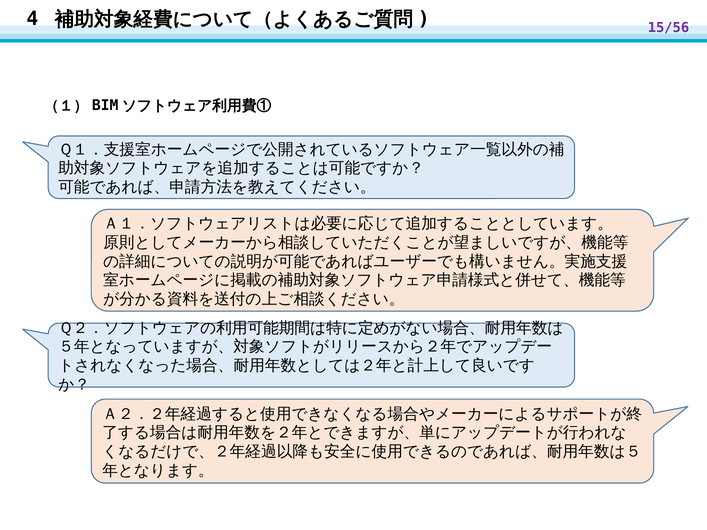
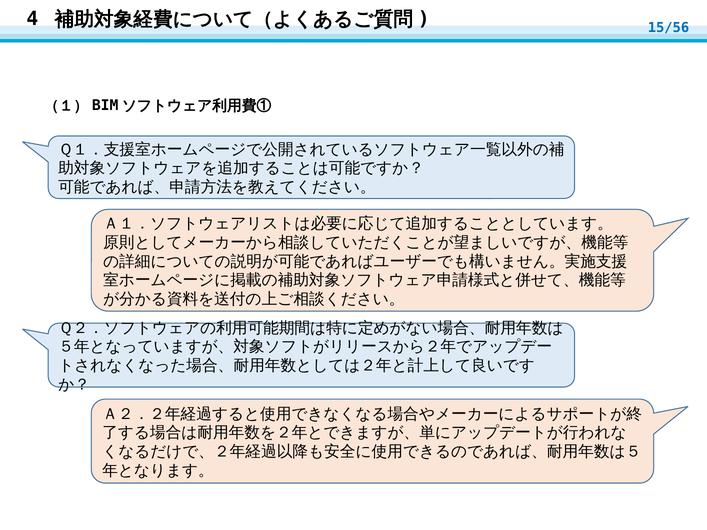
15/56 colour: purple -> blue (668, 28)
